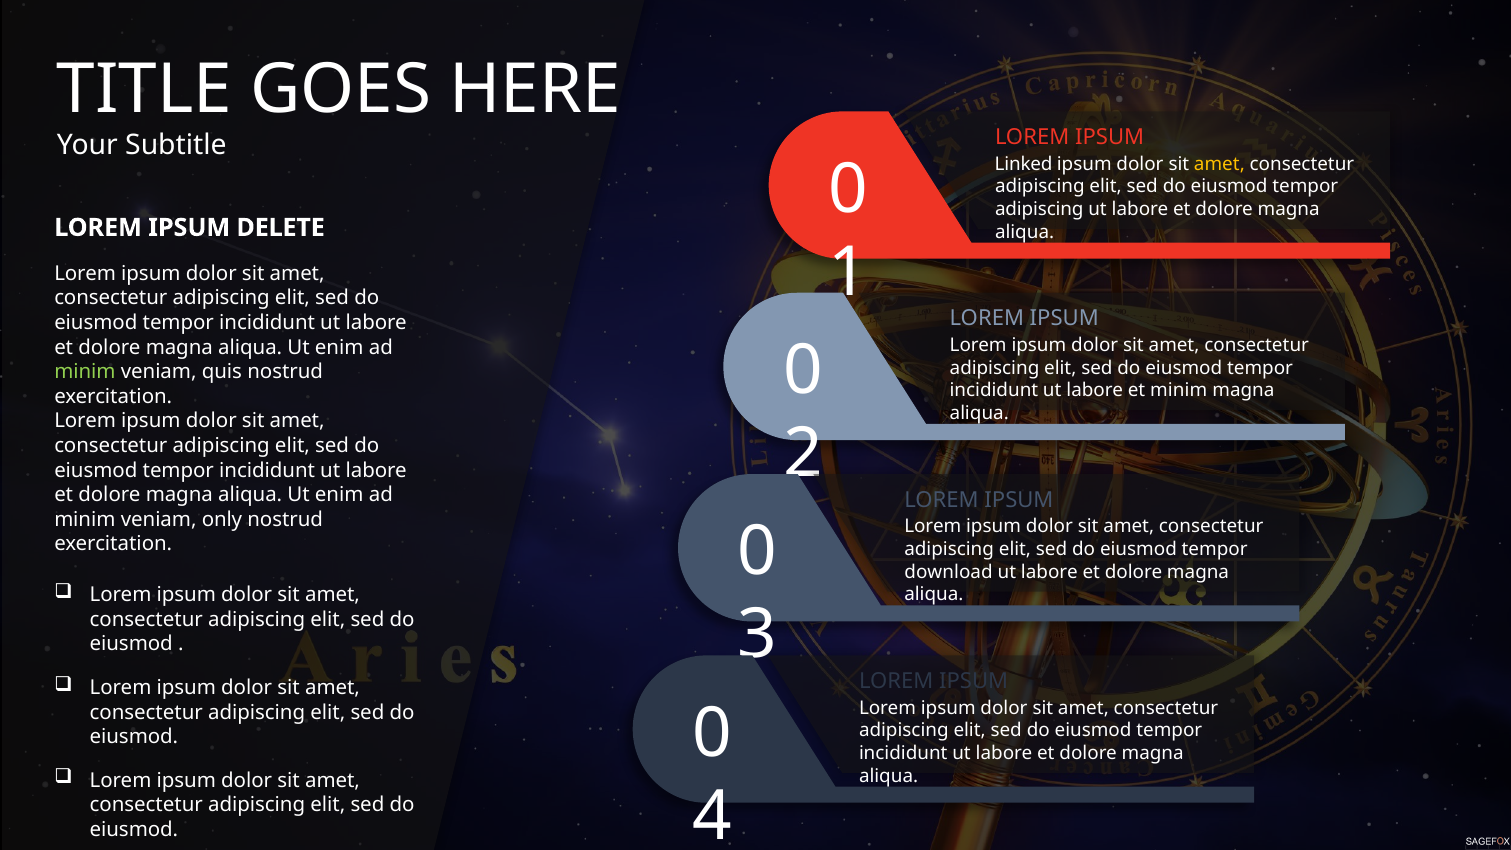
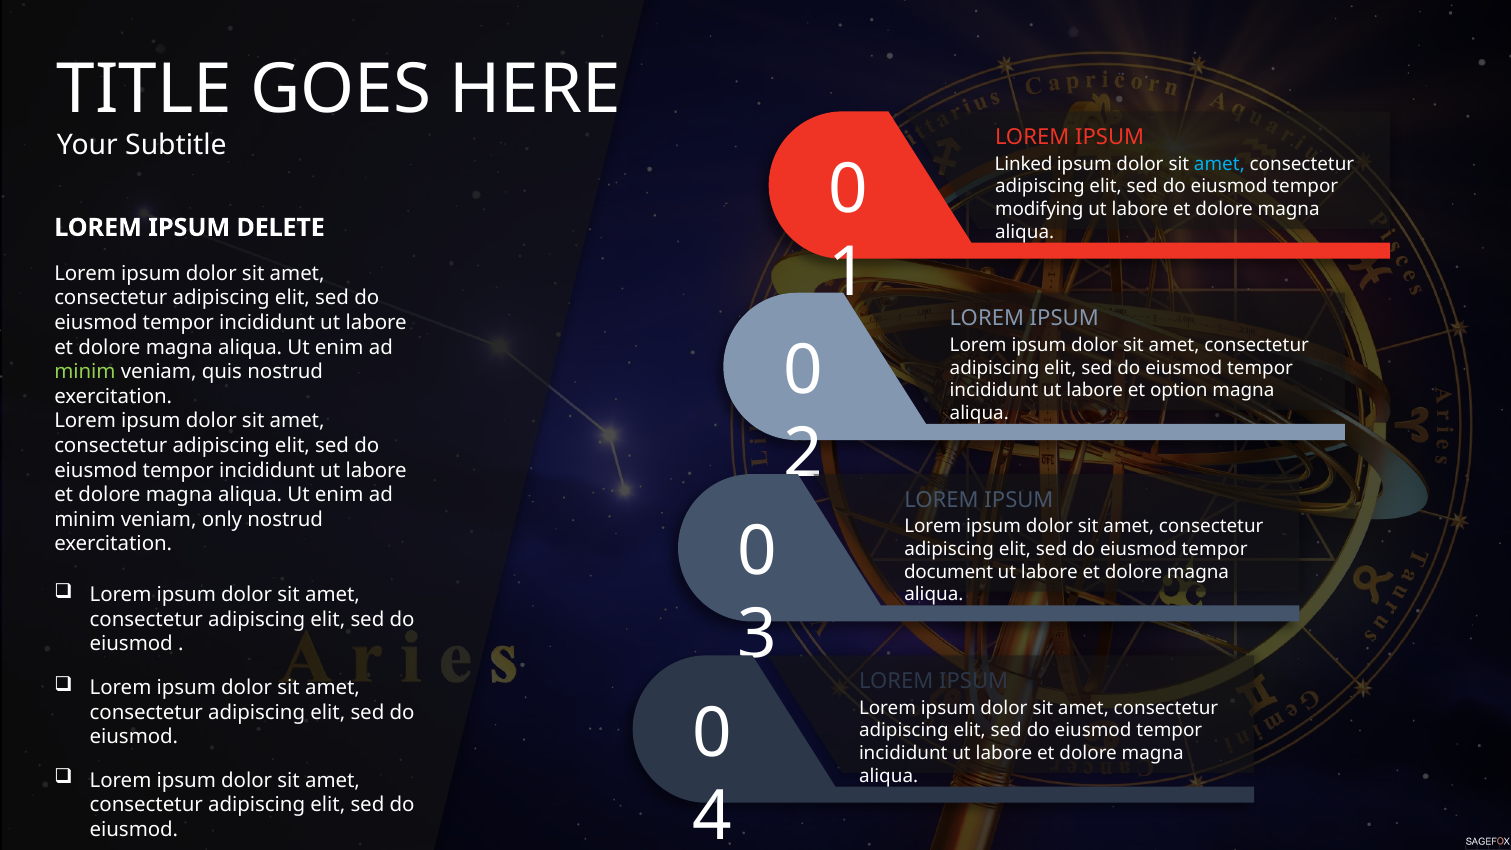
amet colour: yellow -> light blue (1219, 164)
adipiscing: adipiscing -> modifying (1039, 209)
et minim: minim -> option (1179, 390)
download: download -> document (949, 572)
